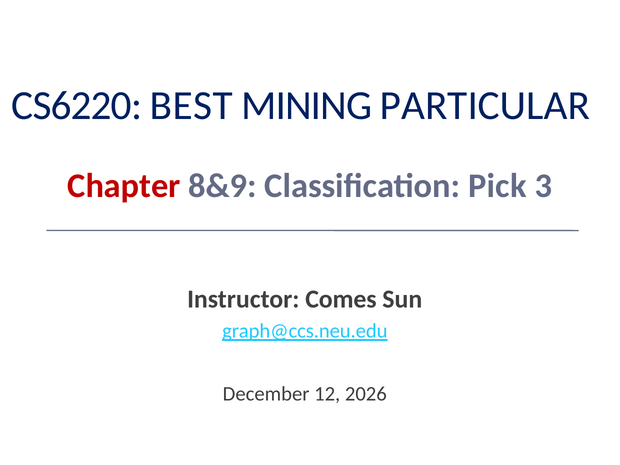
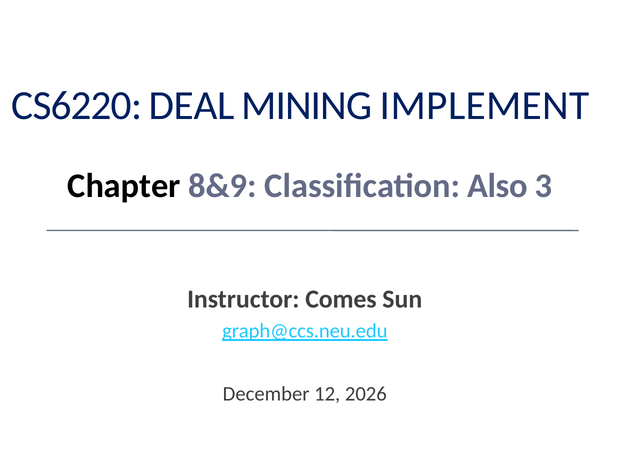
BEST: BEST -> DEAL (192, 106)
PARTICULAR: PARTICULAR -> IMPLEMENT (485, 106)
Chapter colour: red -> black (124, 186)
Pick: Pick -> Also (498, 186)
